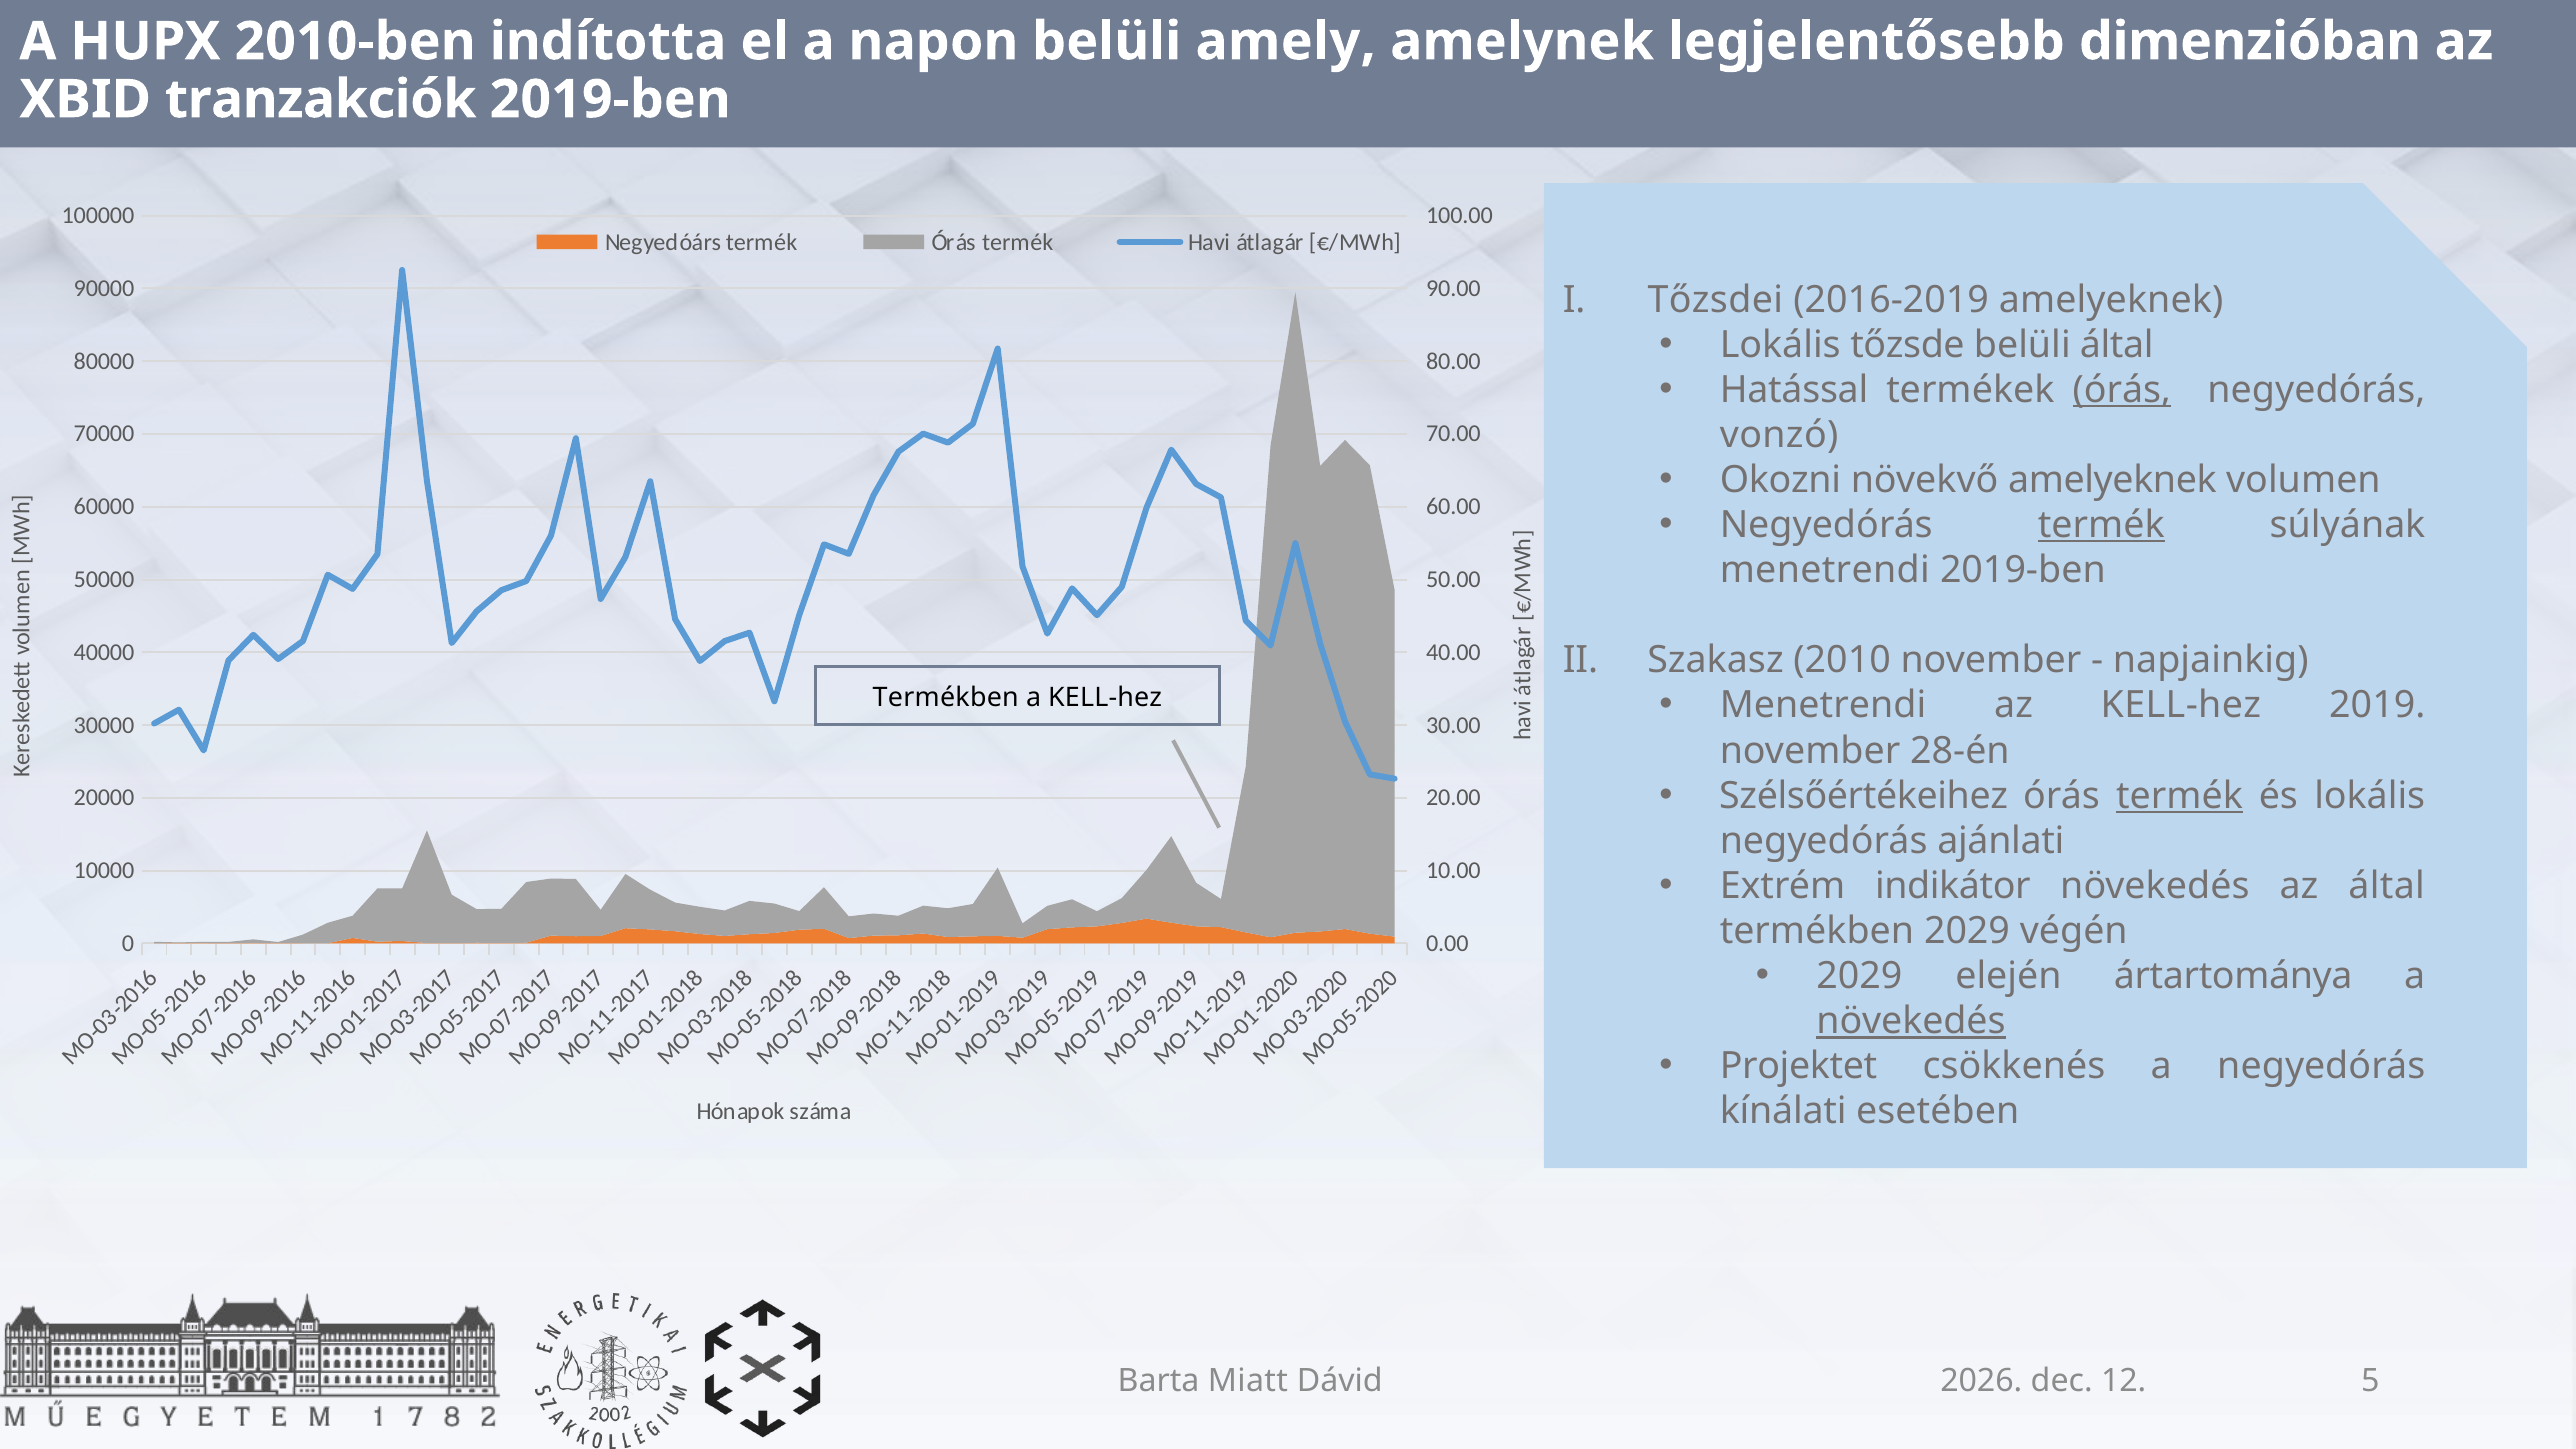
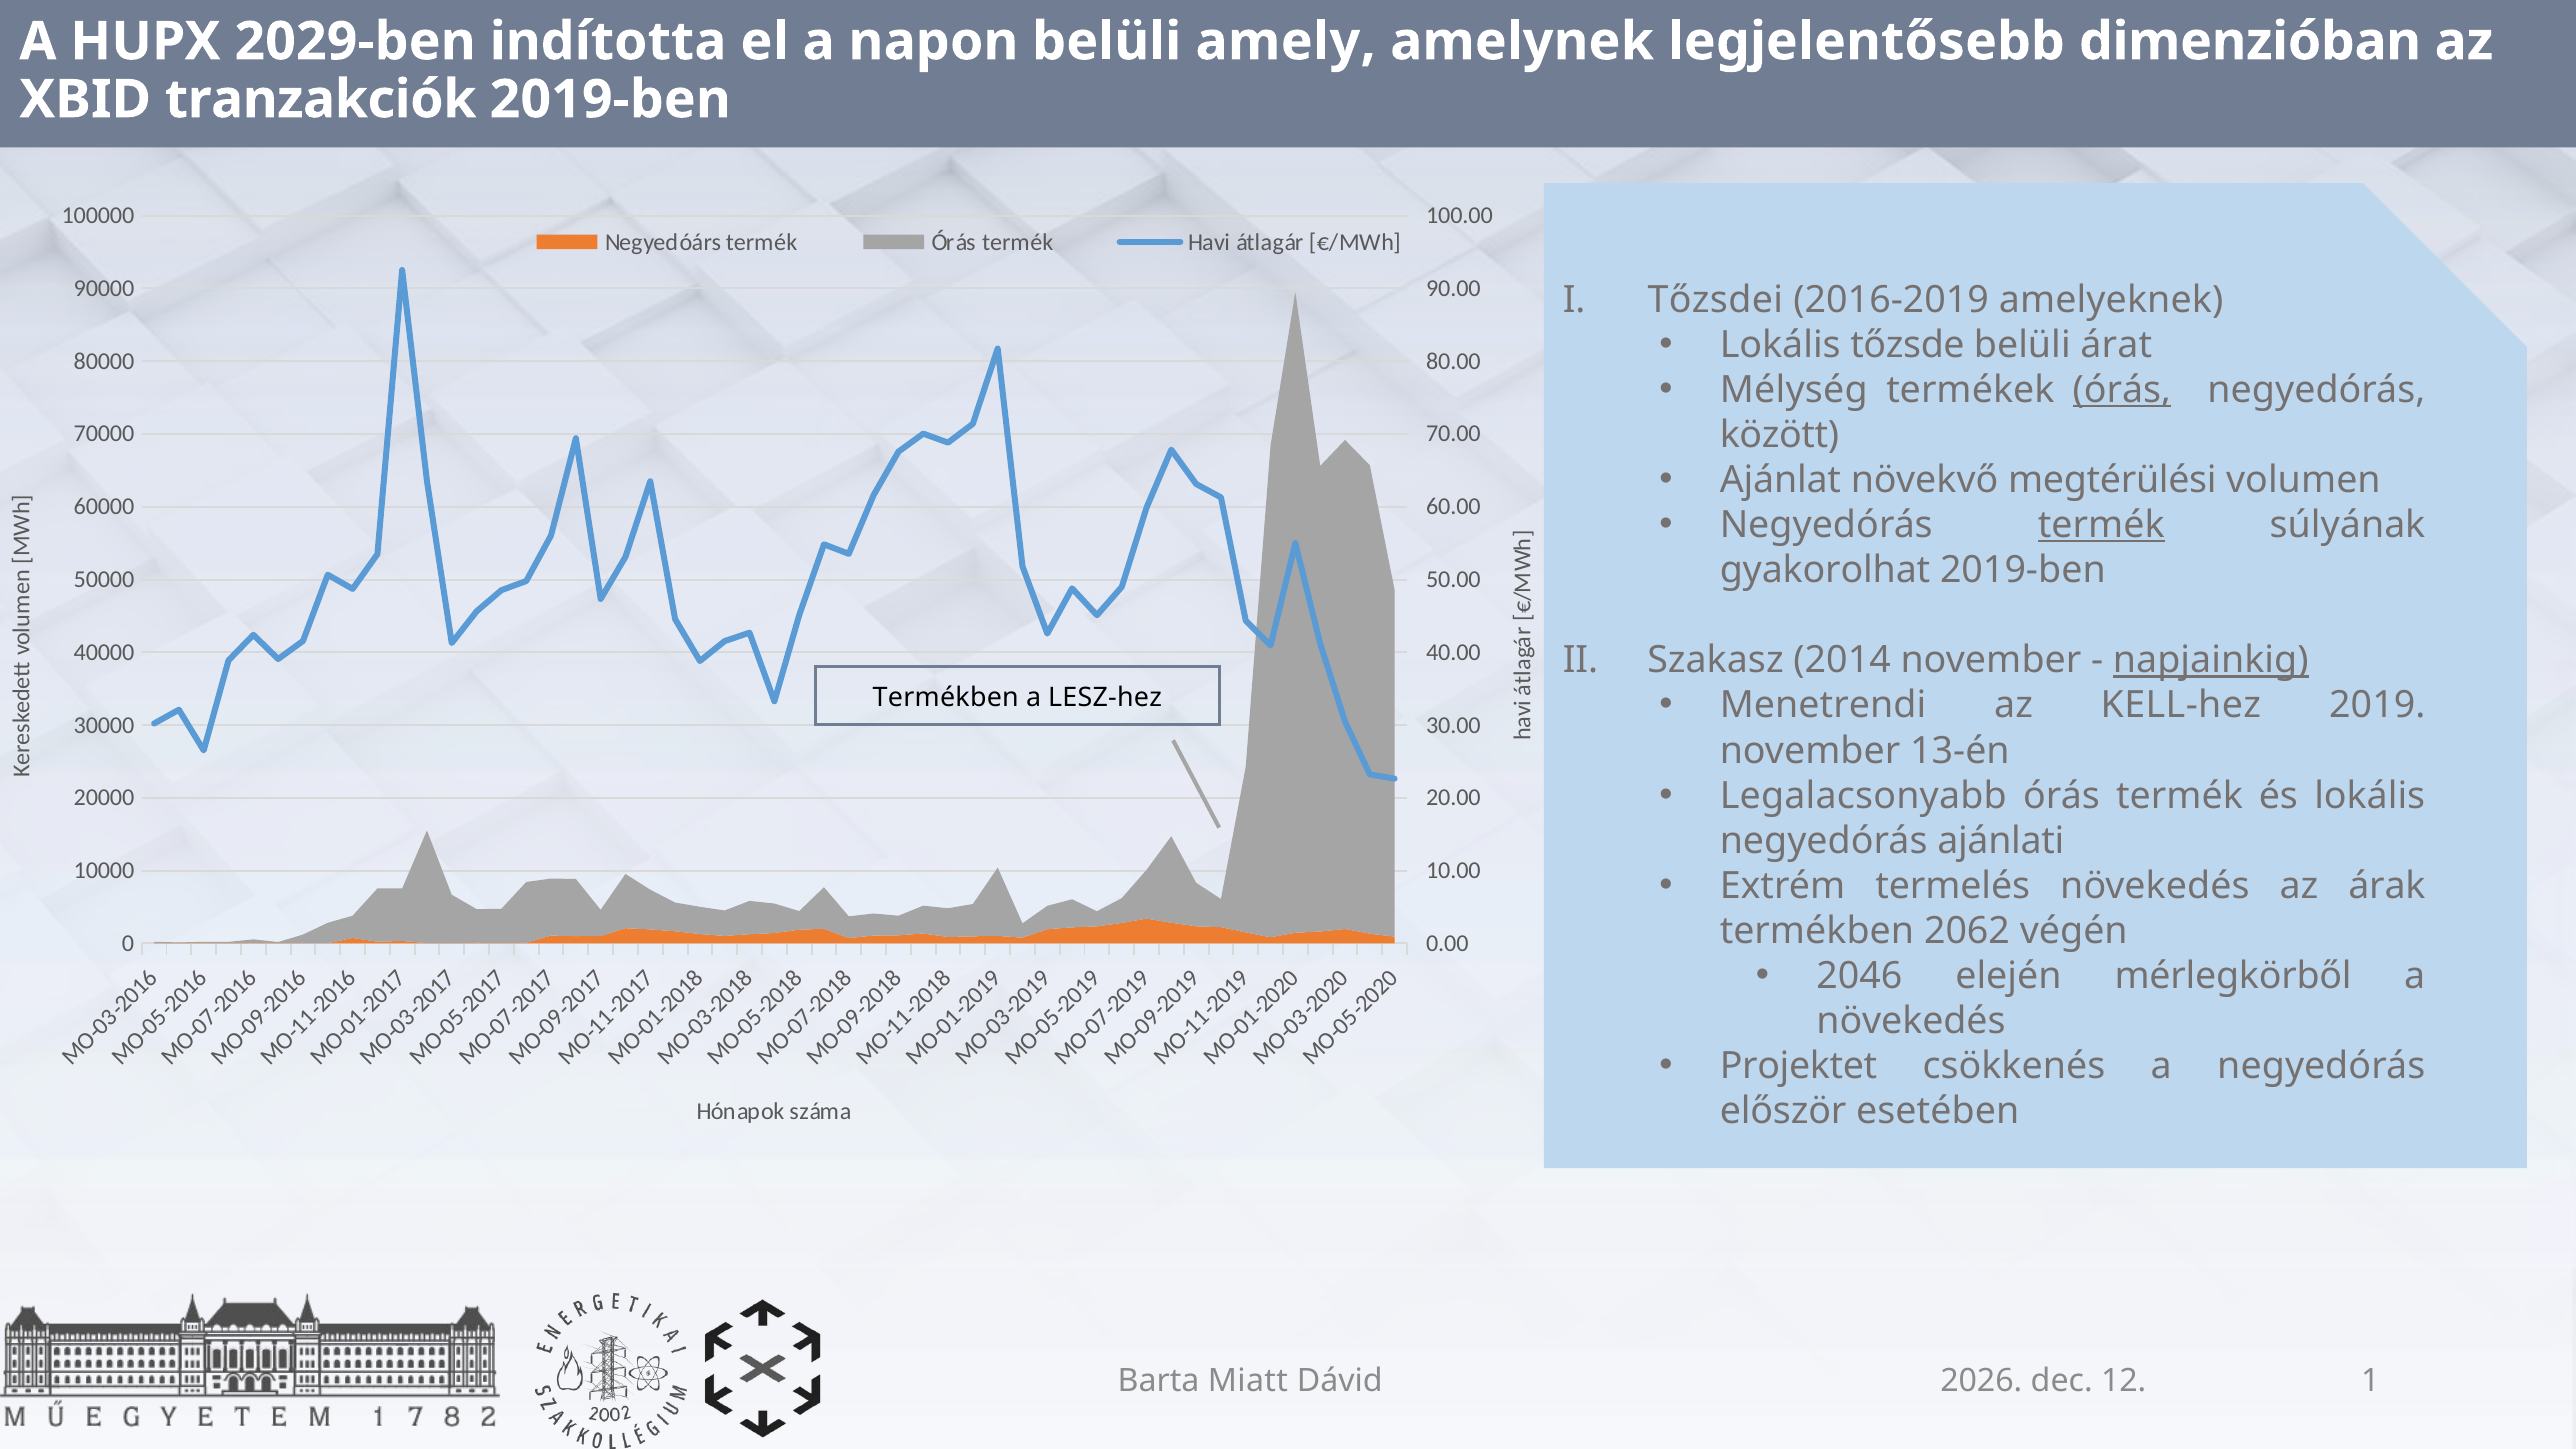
2010-ben: 2010-ben -> 2029-ben (355, 42)
belüli által: által -> árat (2116, 345)
Hatással: Hatással -> Mélység (1794, 390)
vonzó: vonzó -> között (1779, 435)
Okozni: Okozni -> Ajánlat (1780, 480)
növekvő amelyeknek: amelyeknek -> megtérülési (2112, 480)
menetrendi: menetrendi -> gyakorolhat (1825, 570)
2010: 2010 -> 2014 (1842, 660)
napjainkig underline: none -> present (2211, 660)
a KELL-hez: KELL-hez -> LESZ-hez (1105, 697)
28-én: 28-én -> 13-én (1960, 751)
Szélsőértékeihez: Szélsőértékeihez -> Legalacsonyabb (1863, 796)
termék underline: present -> none (2180, 796)
indikátor: indikátor -> termelés (1953, 886)
az által: által -> árak (2387, 886)
termékben 2029: 2029 -> 2062 (1967, 931)
2029: 2029 -> 2046 (1859, 976)
ártartománya: ártartománya -> mérlegkörből (2233, 976)
növekedés underline: present -> none (1911, 1021)
kínálati: kínálati -> először (1783, 1111)
Dávid 5: 5 -> 1 (2370, 1381)
